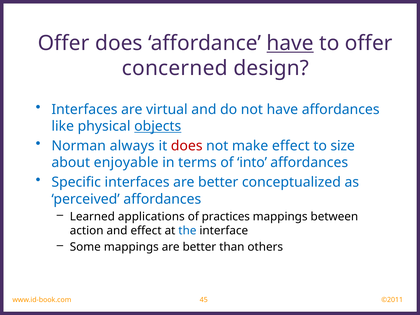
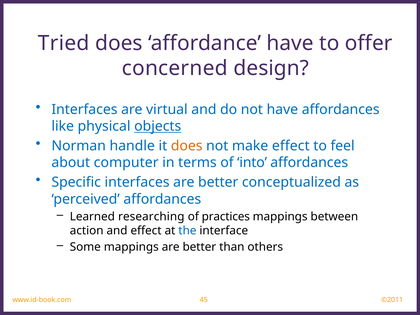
Offer: Offer -> Tried (64, 43)
have underline: present -> none (290, 43)
always: always -> handle (132, 146)
does colour: red -> orange (187, 146)
size: size -> feel (343, 146)
enjoyable: enjoyable -> computer (126, 163)
applications: applications -> researching (151, 217)
